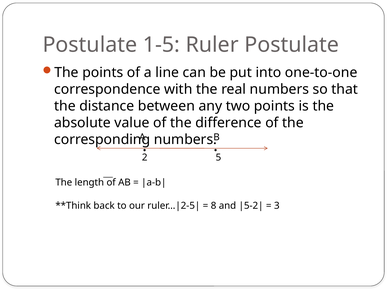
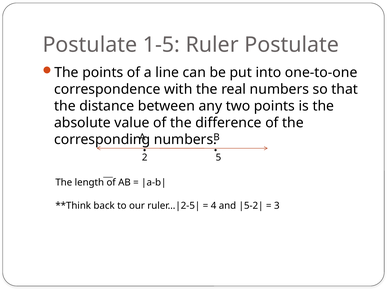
8: 8 -> 4 (214, 206)
